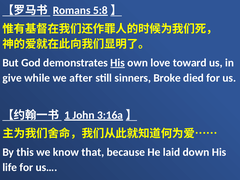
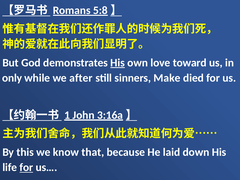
give: give -> only (12, 78)
Broke: Broke -> Make (167, 78)
for underline: none -> present (26, 167)
